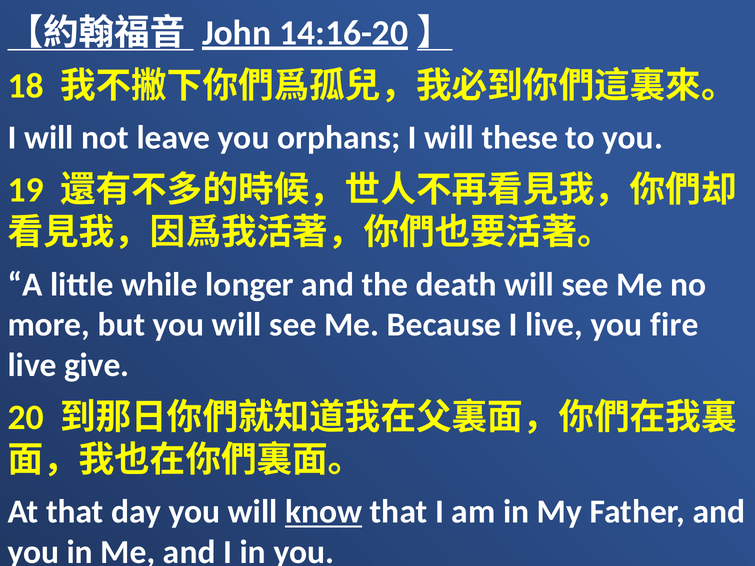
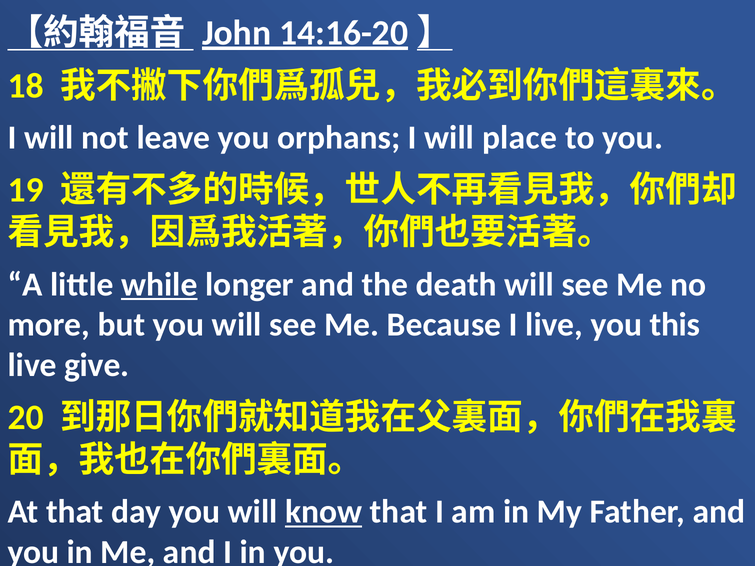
these: these -> place (520, 138)
while underline: none -> present (159, 285)
fire: fire -> this (675, 325)
